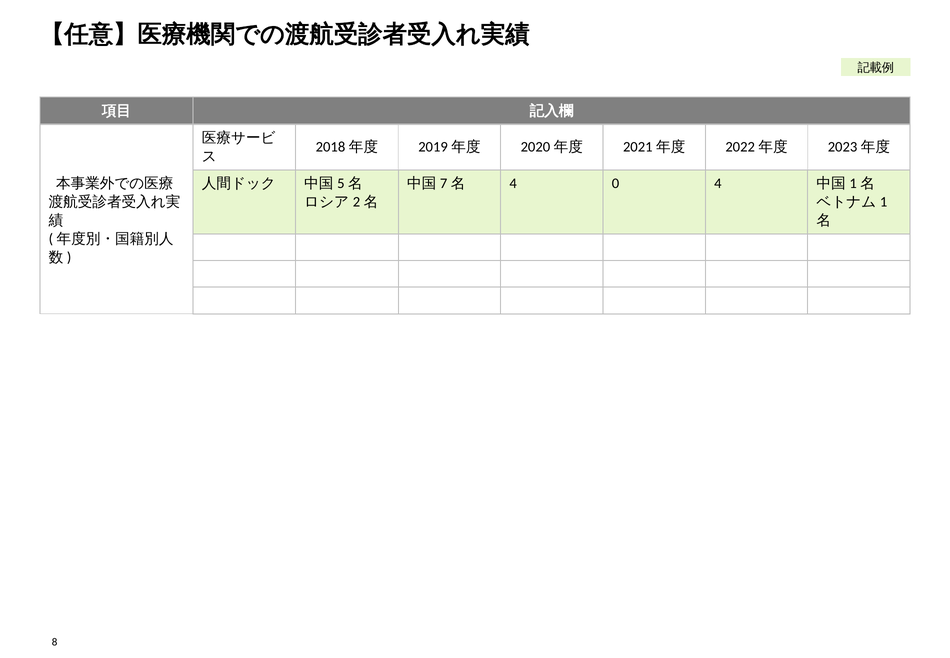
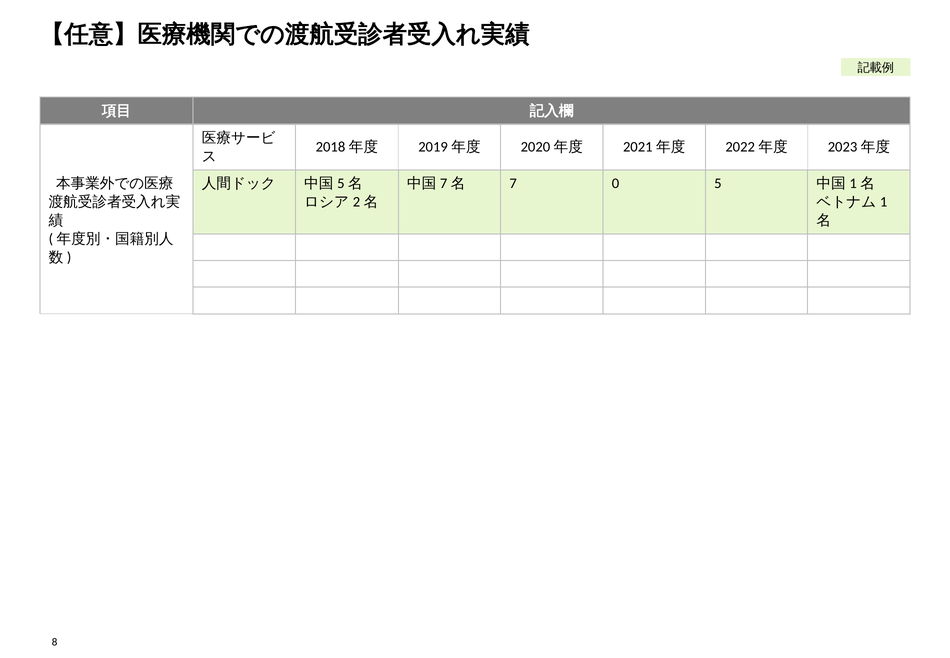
4: 4 -> 7 (513, 183)
0 4: 4 -> 5 (718, 183)
